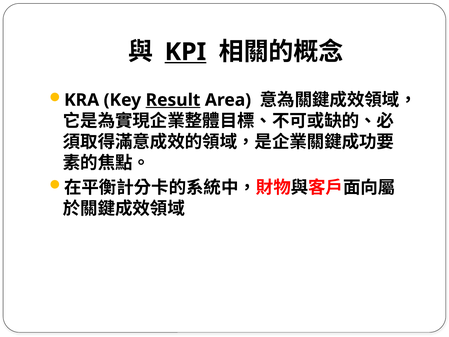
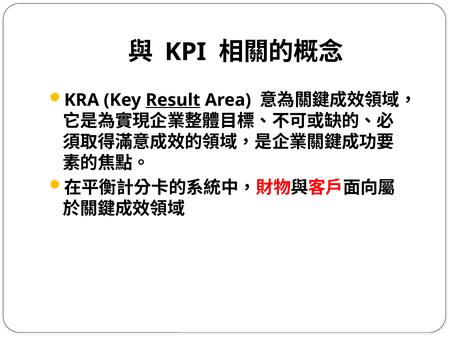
KPI underline: present -> none (185, 52)
